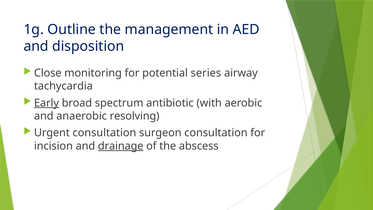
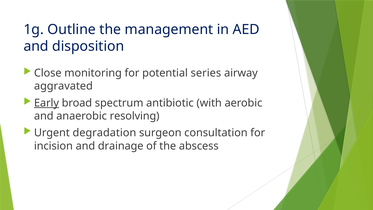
tachycardia: tachycardia -> aggravated (63, 86)
Urgent consultation: consultation -> degradation (104, 133)
drainage underline: present -> none (121, 146)
